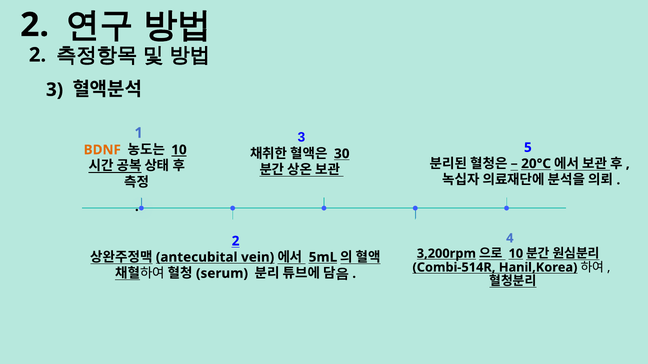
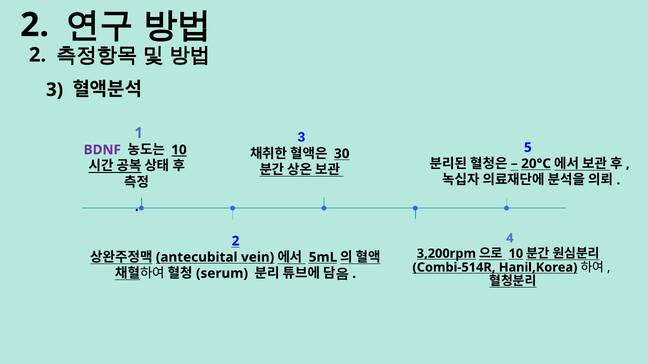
BDNF colour: orange -> purple (102, 150)
